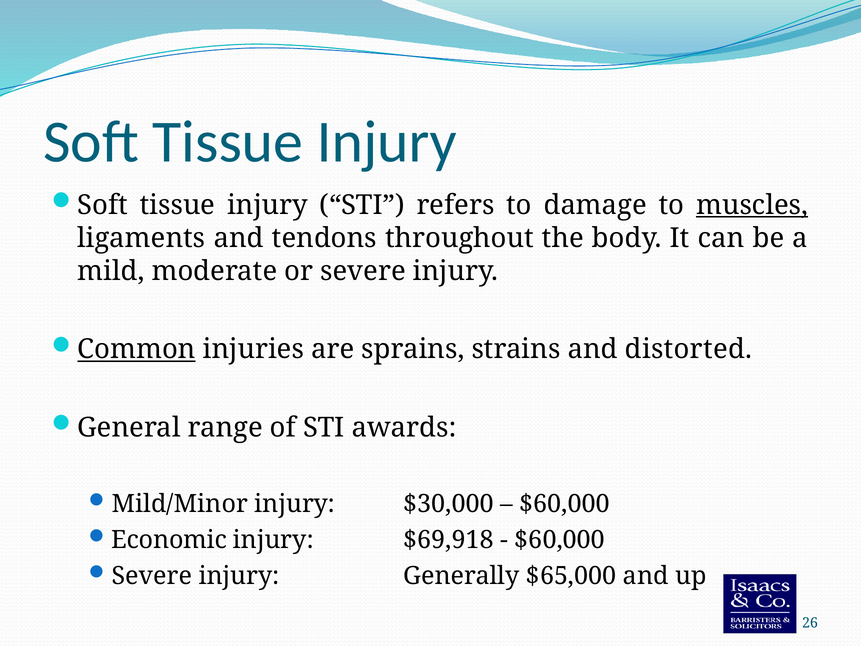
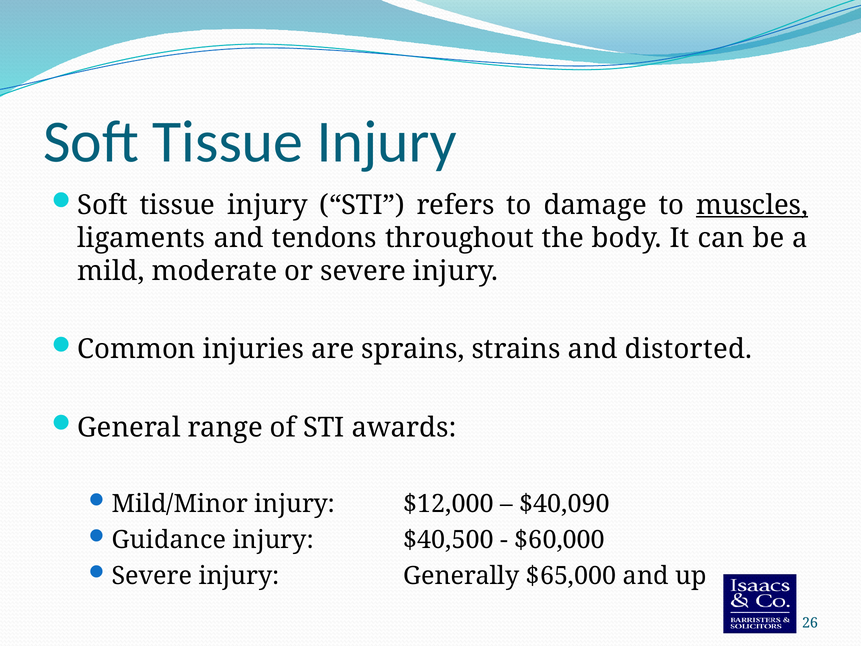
Common underline: present -> none (137, 349)
$30,000: $30,000 -> $12,000 (449, 504)
$60,000: $60,000 -> $40,090 (564, 504)
Economic: Economic -> Guidance (169, 540)
$69,918: $69,918 -> $40,500 (449, 540)
